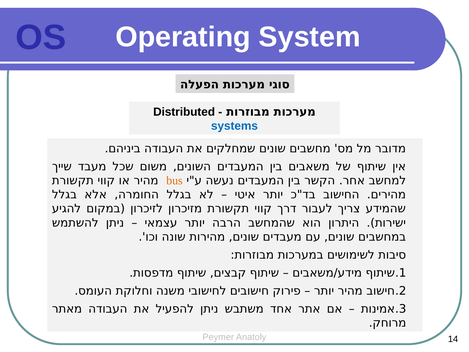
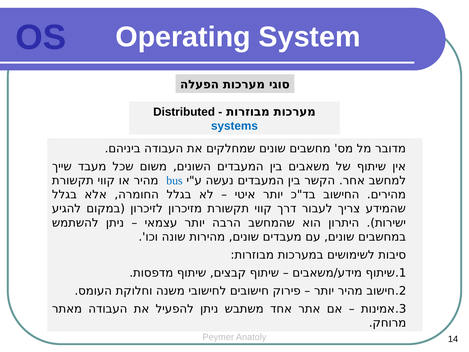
bus colour: orange -> blue (174, 180)
